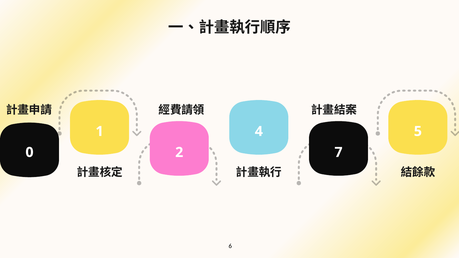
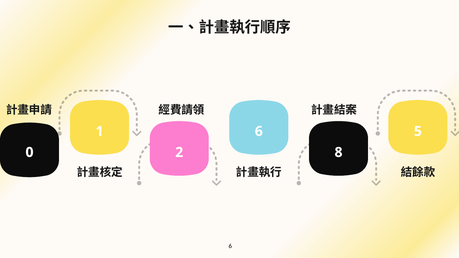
1 4: 4 -> 6 (259, 131)
7: 7 -> 8 (339, 152)
